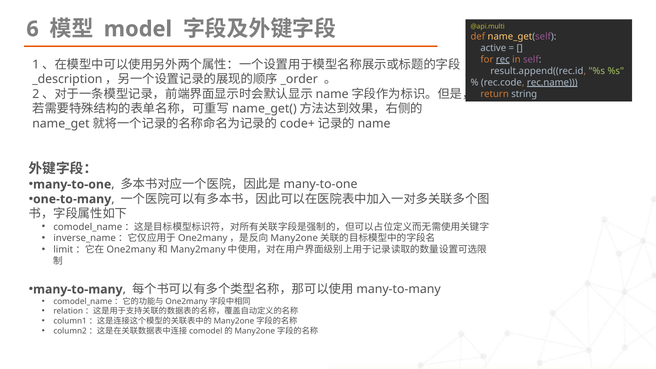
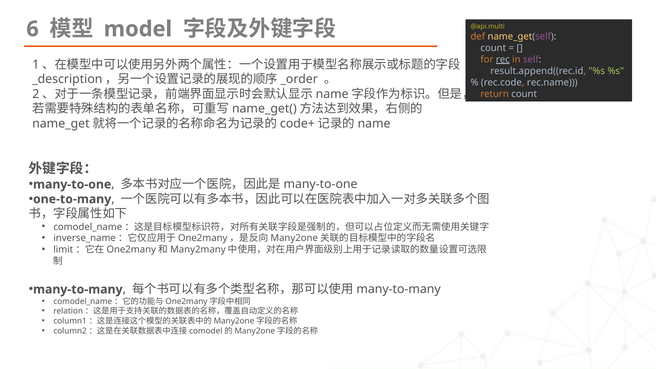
active: active -> count (493, 48)
rec.name underline: present -> none (552, 82)
return string: string -> count (524, 94)
